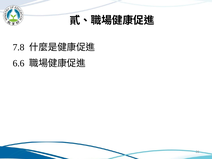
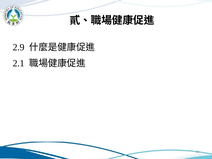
7.8: 7.8 -> 2.9 (19, 47)
6.6: 6.6 -> 2.1 (19, 63)
